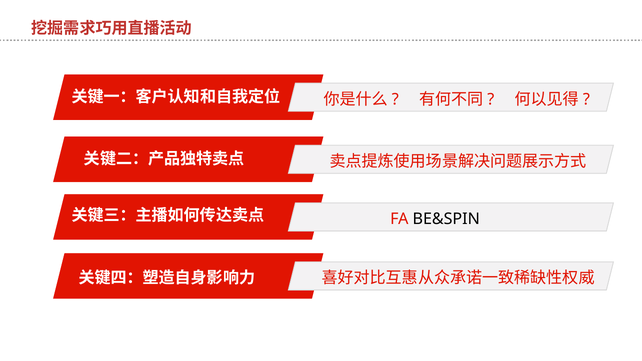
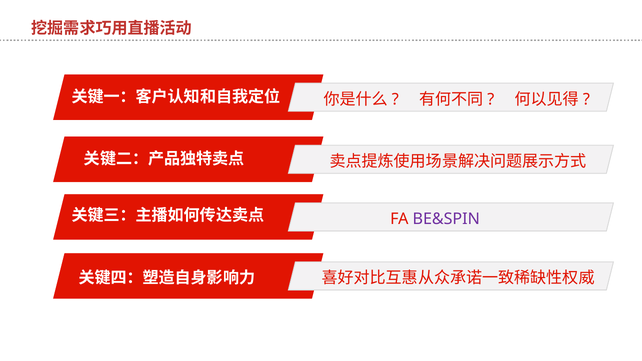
BE&SPIN colour: black -> purple (446, 219)
